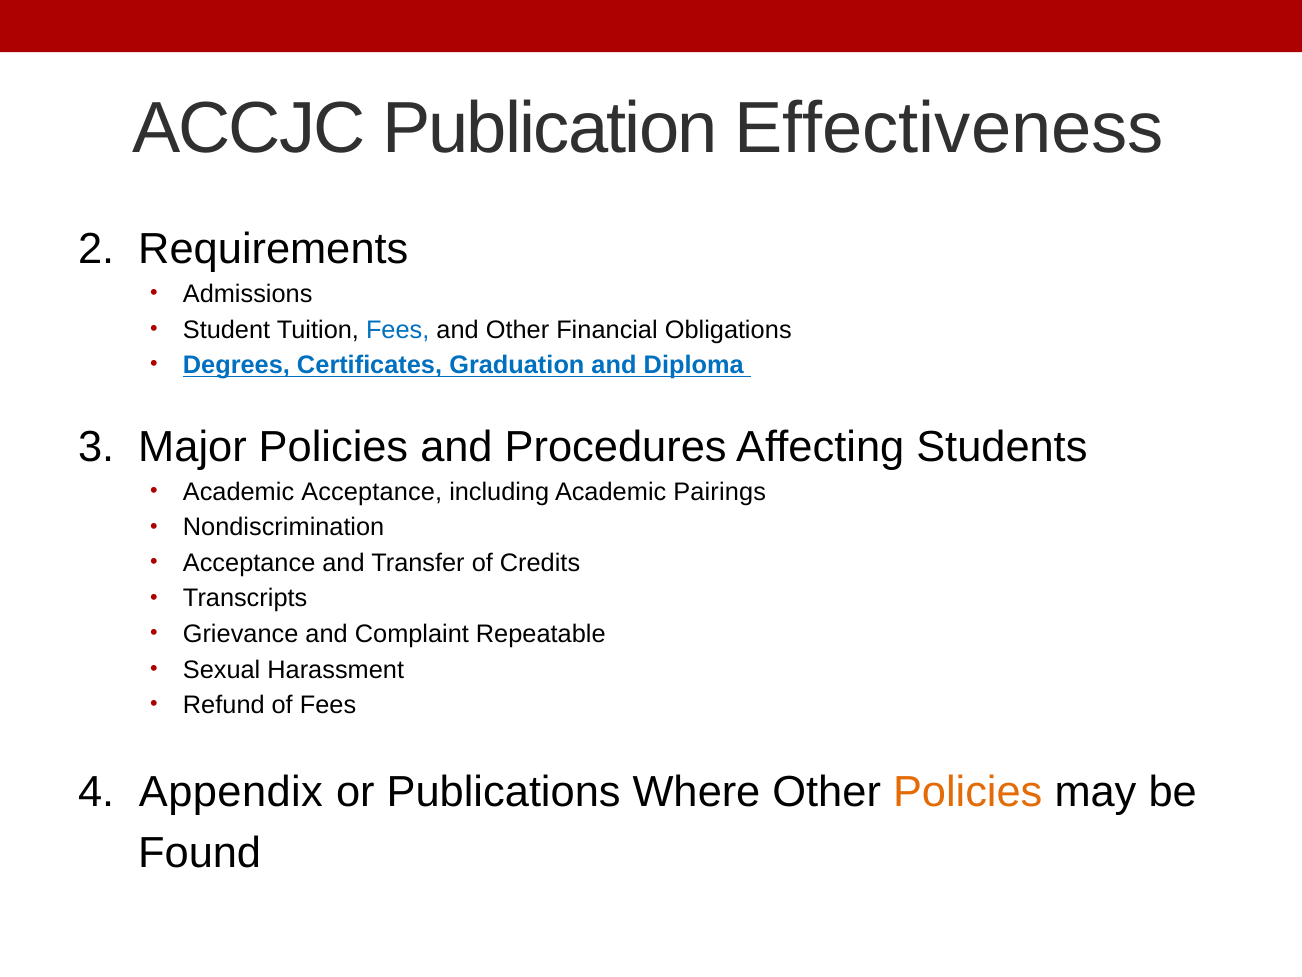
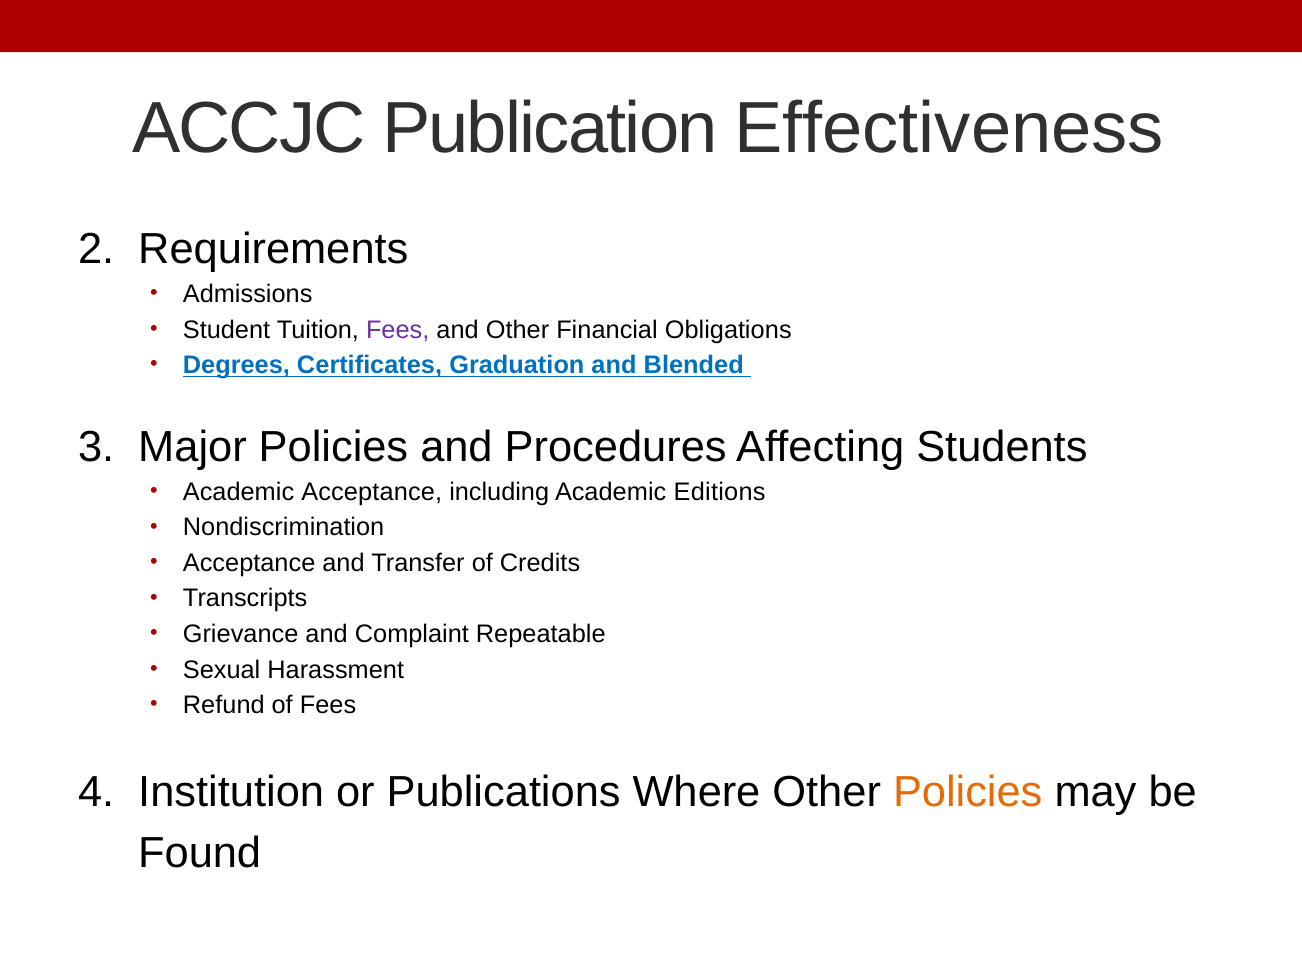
Fees colour: blue -> purple (398, 330)
Diploma: Diploma -> Blended (694, 365)
Pairings: Pairings -> Editions (720, 492)
Appendix: Appendix -> Institution (231, 792)
